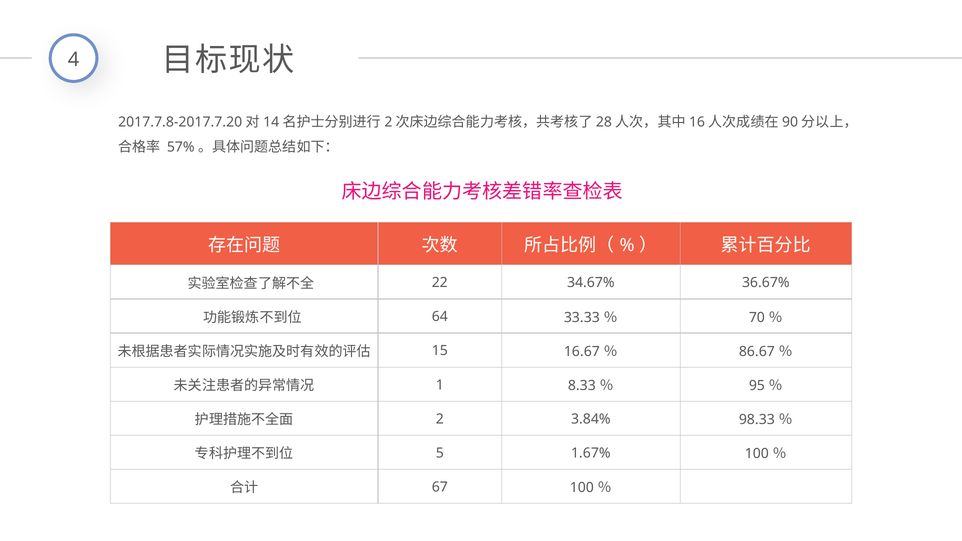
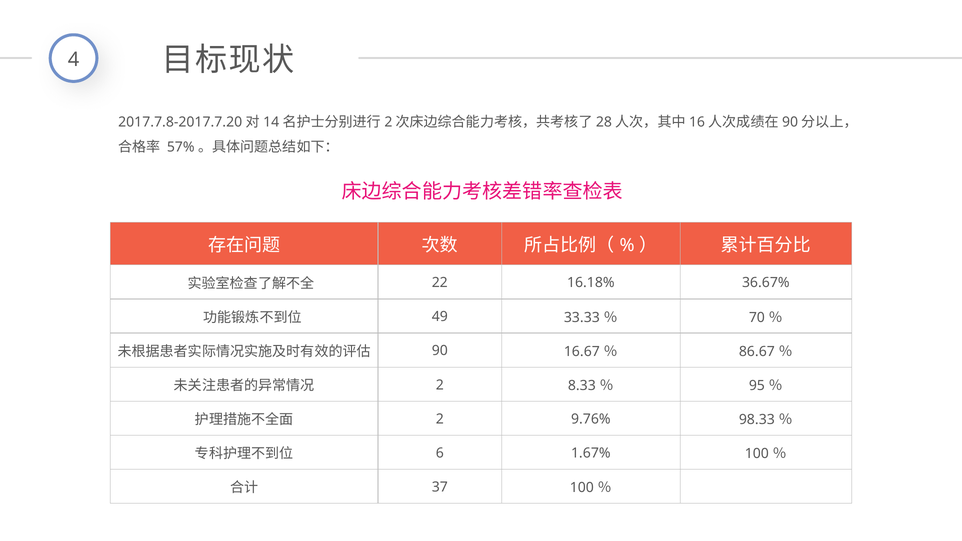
34.67%: 34.67% -> 16.18% (591, 283)
64: 64 -> 49 (440, 317)
15: 15 -> 90 (440, 351)
1: 1 -> 2 (440, 385)
3.84%: 3.84% -> 9.76% (591, 419)
5: 5 -> 6 (440, 453)
67: 67 -> 37 (440, 487)
